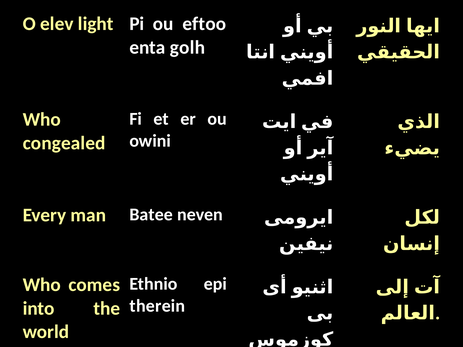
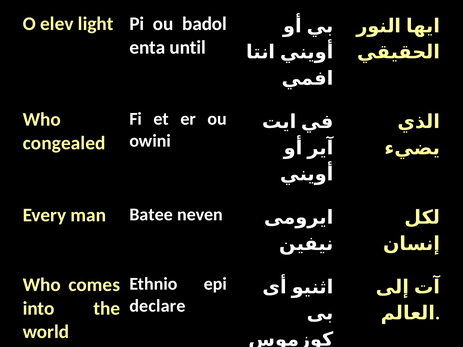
eftoo: eftoo -> badol (205, 24)
golh: golh -> until (188, 47)
therein: therein -> declare (157, 306)
